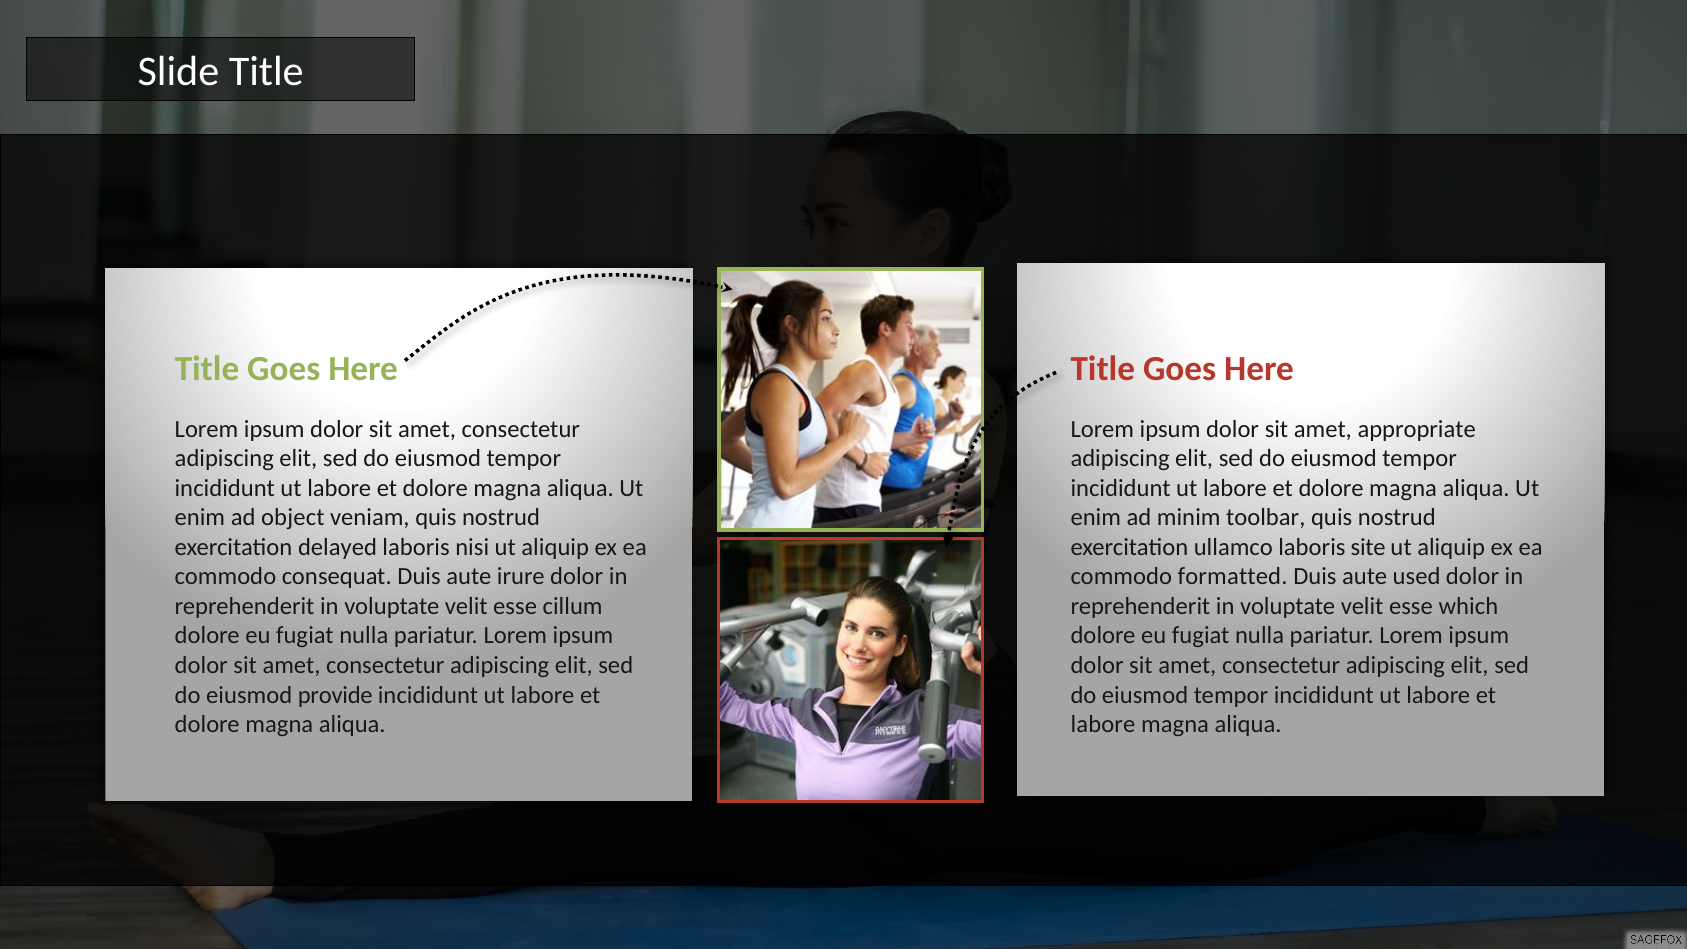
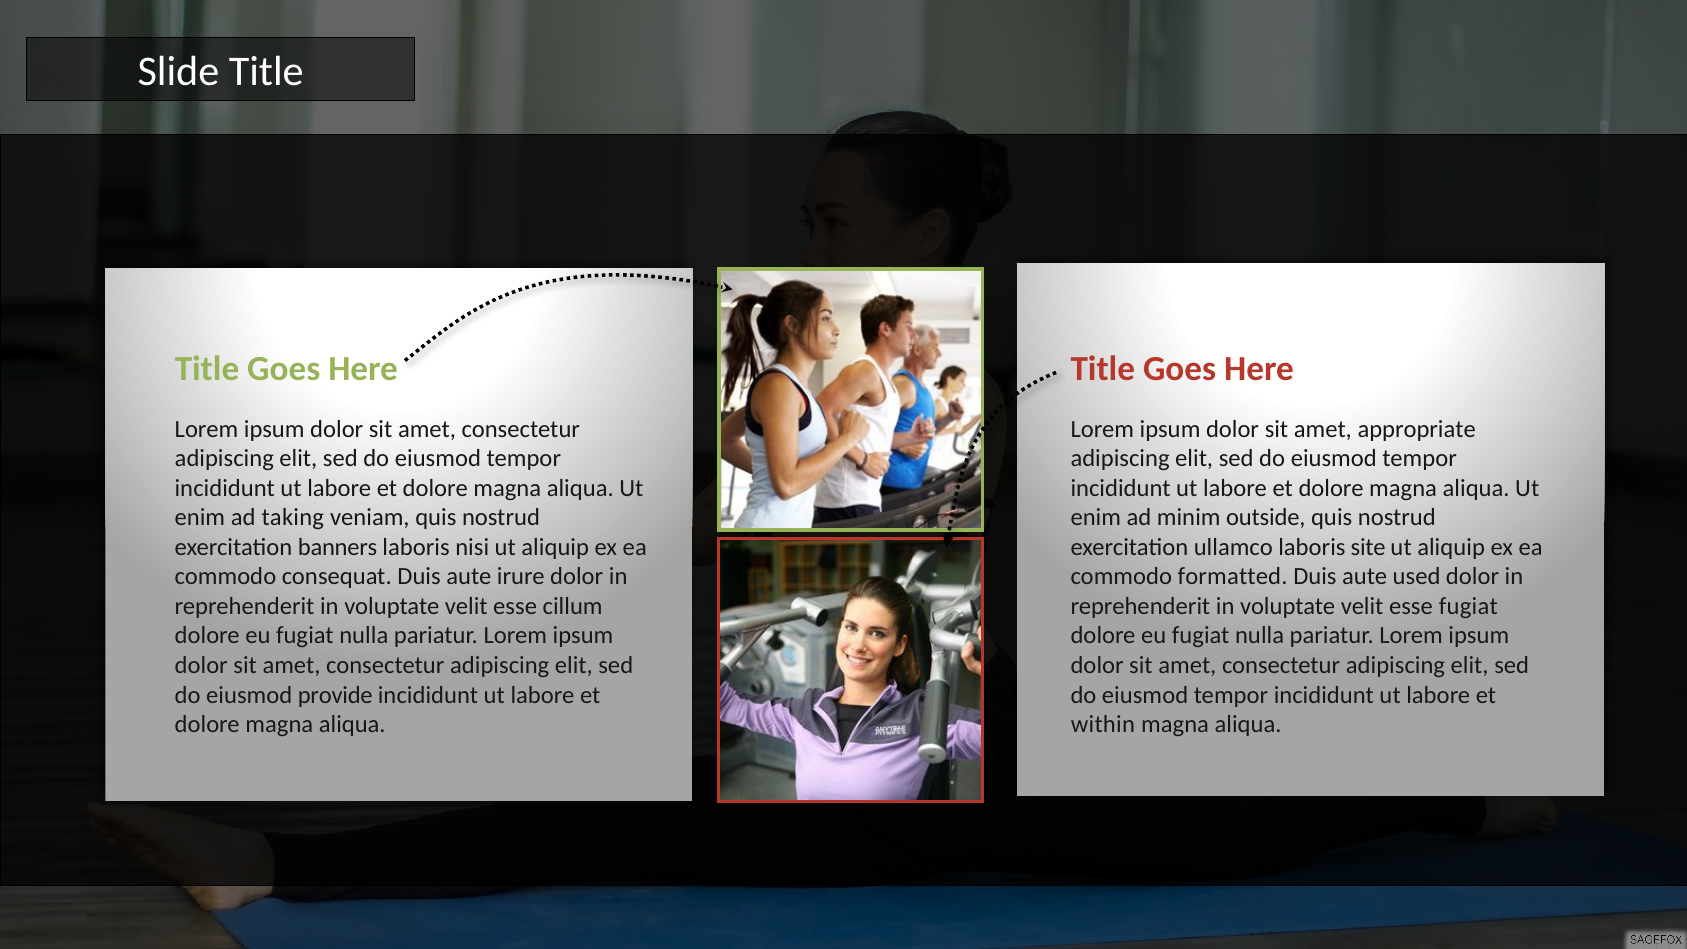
object: object -> taking (293, 518)
toolbar: toolbar -> outside (1266, 518)
delayed: delayed -> banners (338, 547)
esse which: which -> fugiat (1468, 606)
labore: labore -> within (1103, 724)
